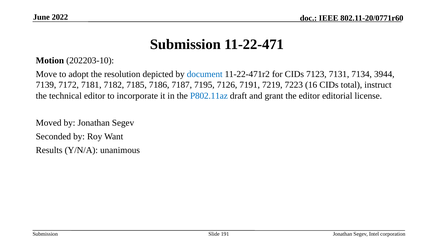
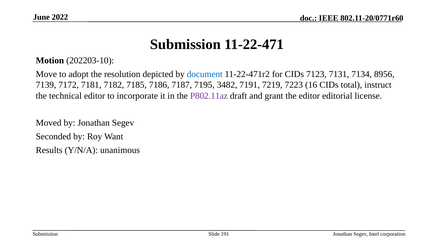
3944: 3944 -> 8956 (384, 74)
7126: 7126 -> 3482 (227, 85)
P802.11az colour: blue -> purple (209, 96)
